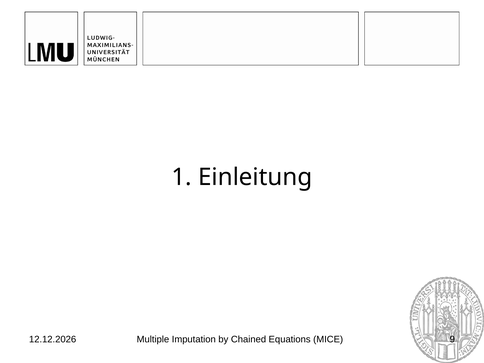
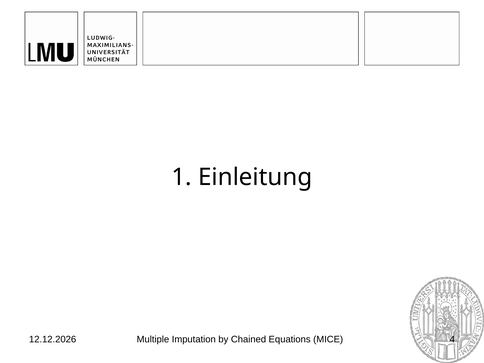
9: 9 -> 4 (452, 339)
